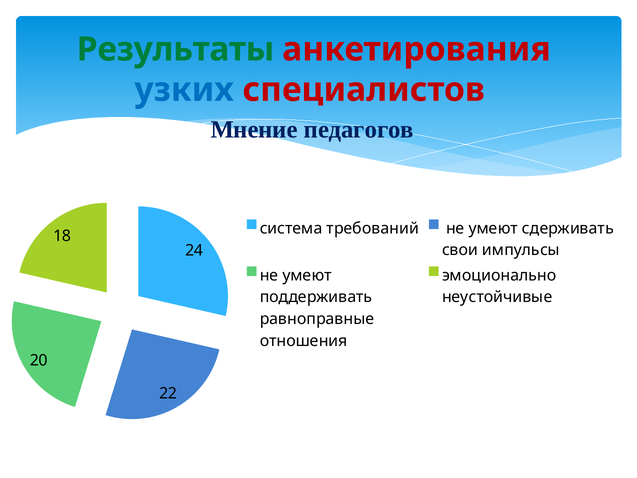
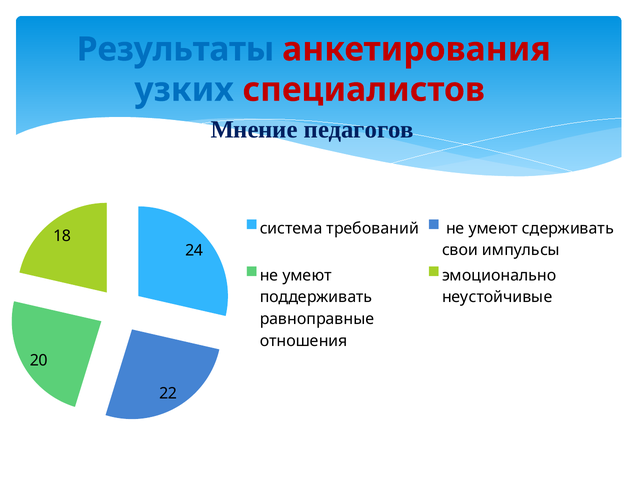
Результаты colour: green -> blue (176, 49)
